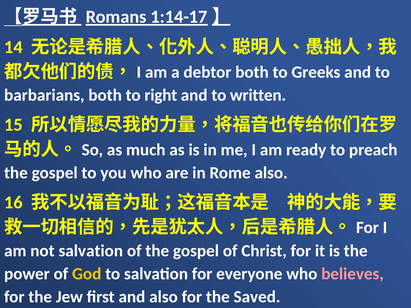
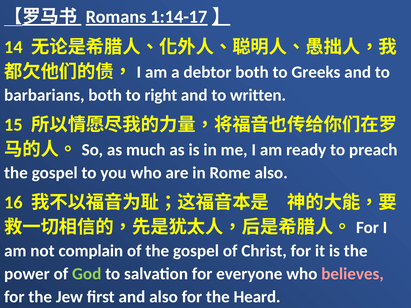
not salvation: salvation -> complain (91, 251)
God colour: yellow -> light green (87, 274)
Saved: Saved -> Heard (257, 297)
